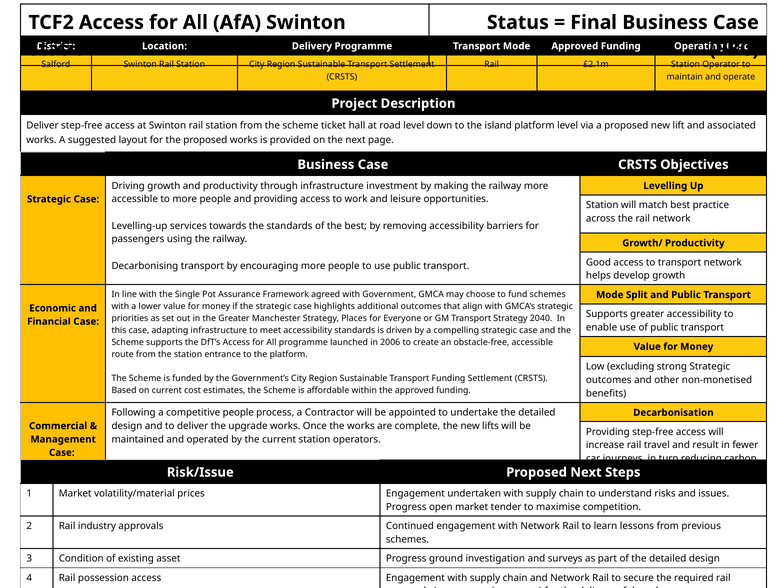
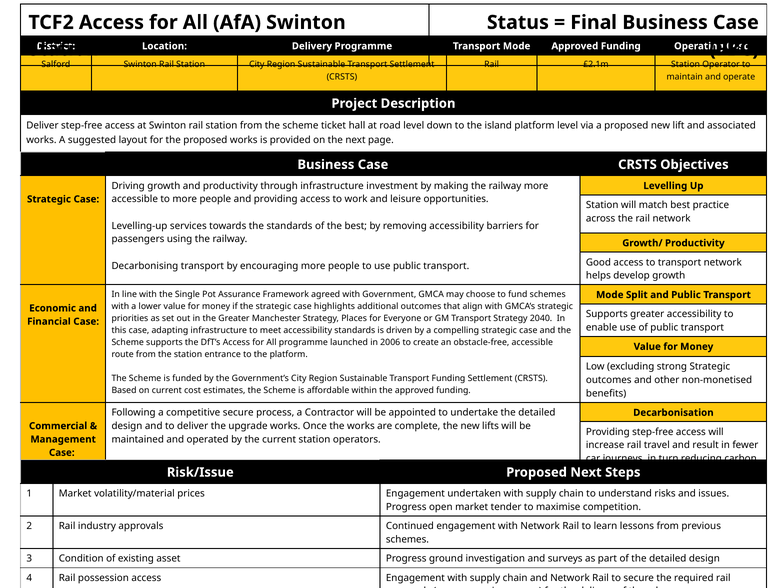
competitive people: people -> secure (238, 413)
